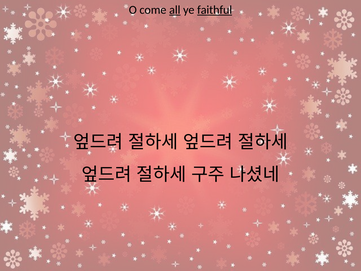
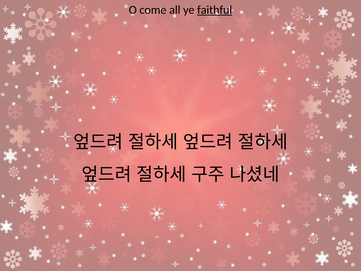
all underline: present -> none (175, 10)
